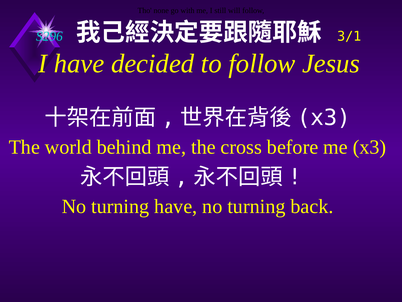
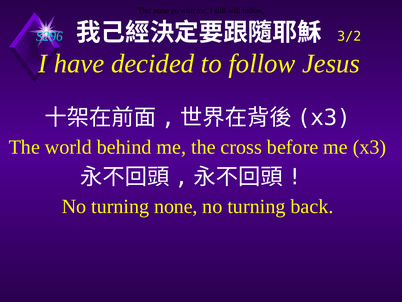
3/1: 3/1 -> 3/2 (349, 36)
turning have: have -> none (176, 206)
